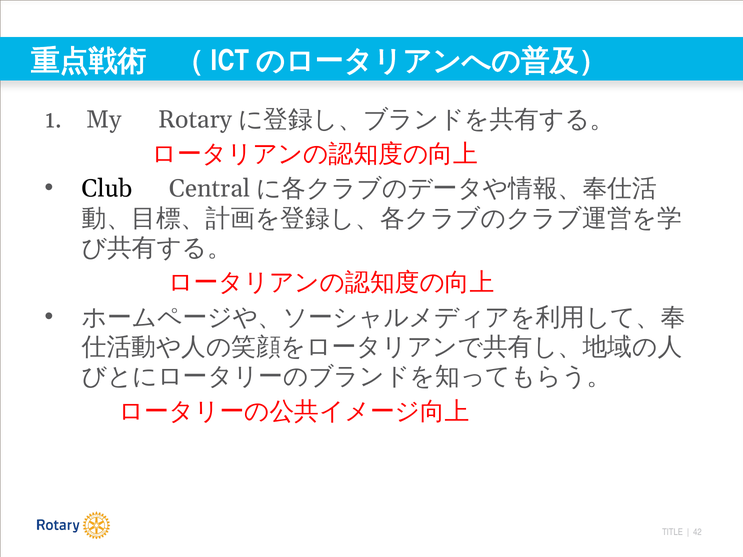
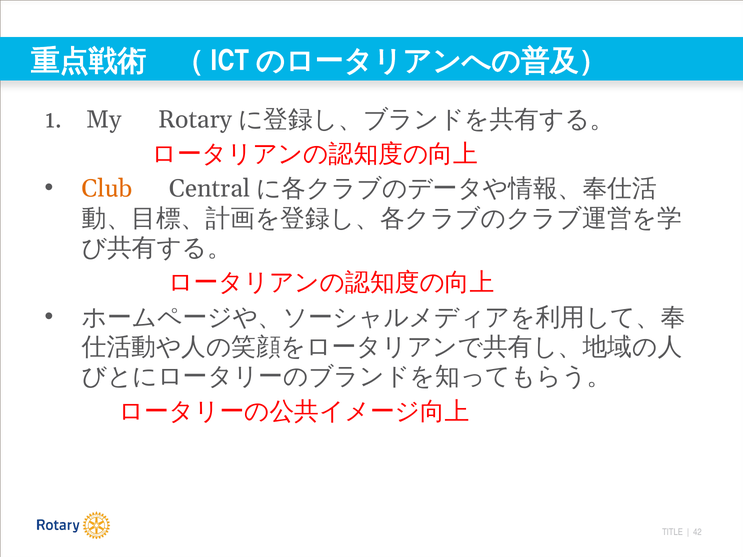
Club colour: black -> orange (107, 189)
